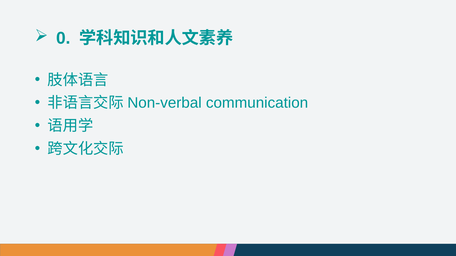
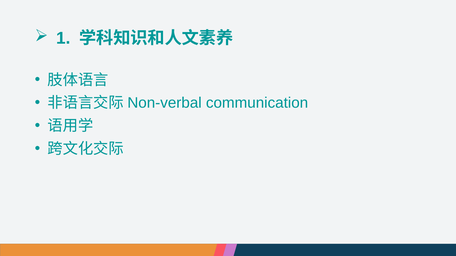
0: 0 -> 1 (63, 38)
